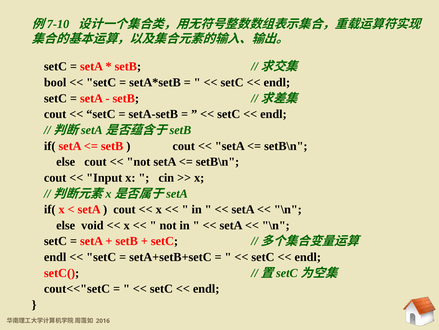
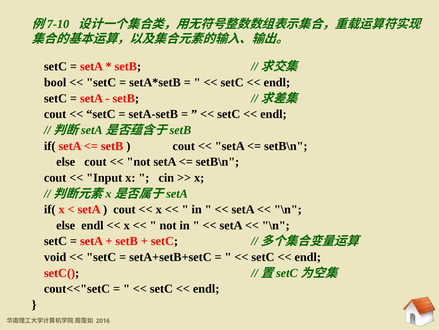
else void: void -> endl (92, 225)
endl: endl -> void (55, 257)
